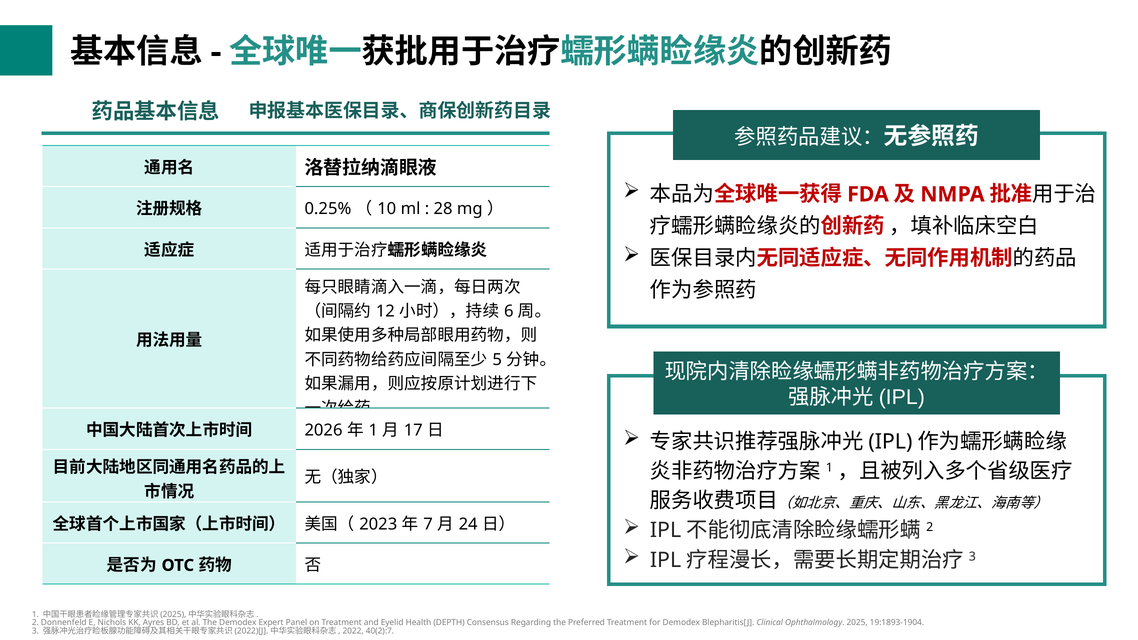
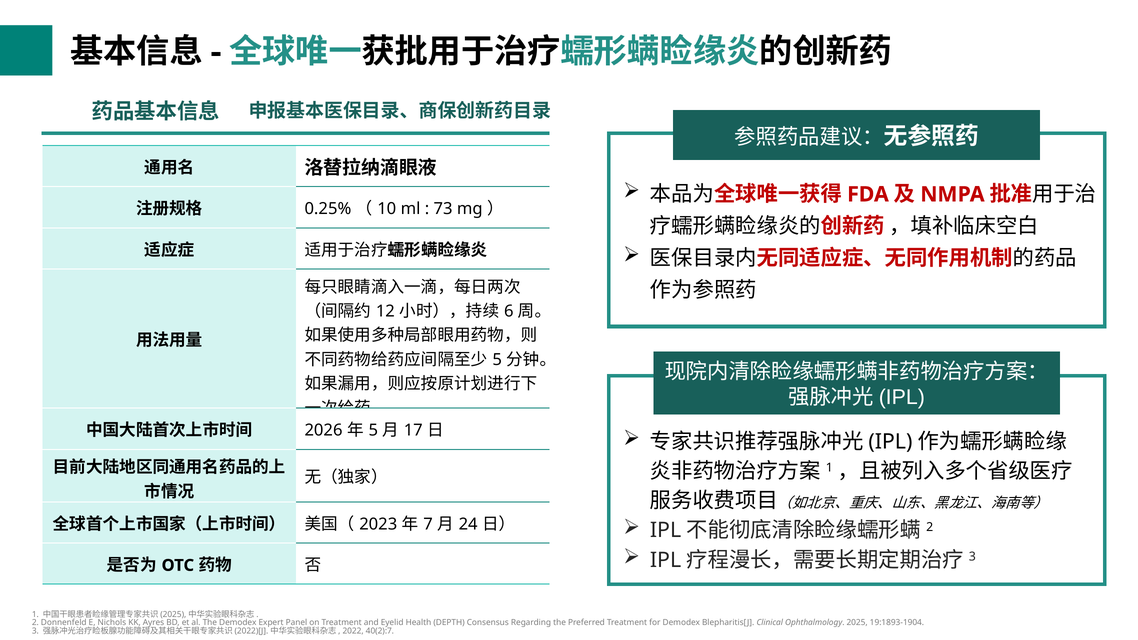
28: 28 -> 73 (443, 209)
1: 1 -> 5 (373, 431)
